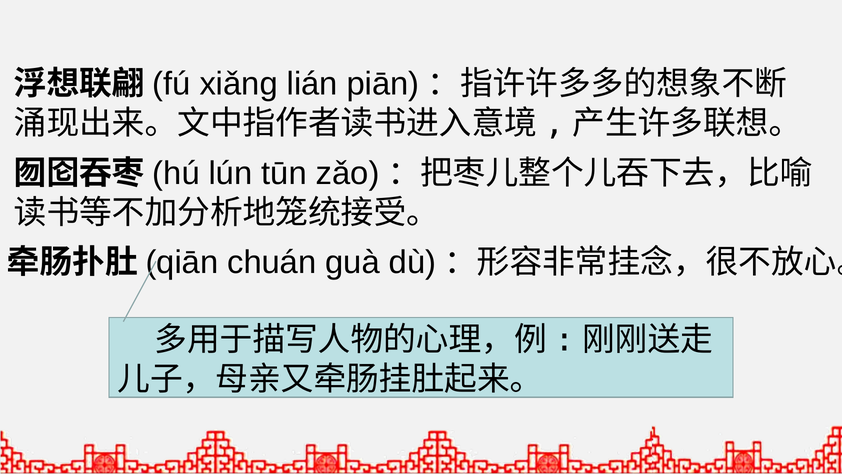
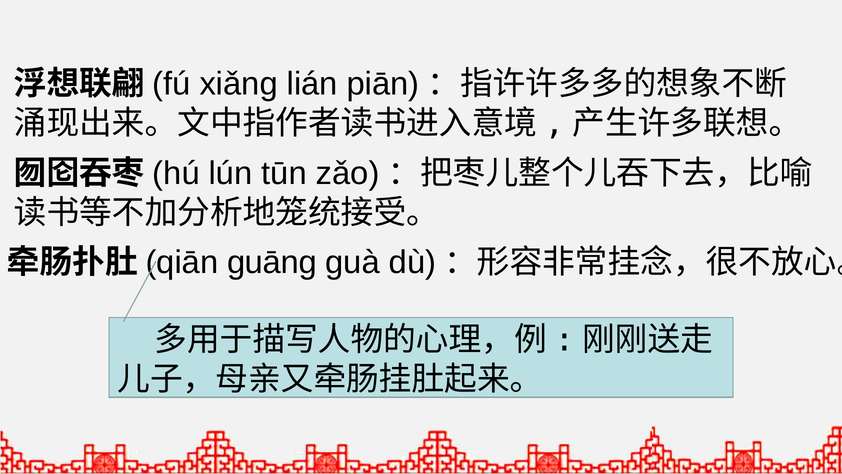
chuán: chuán -> guāng (272, 262)
